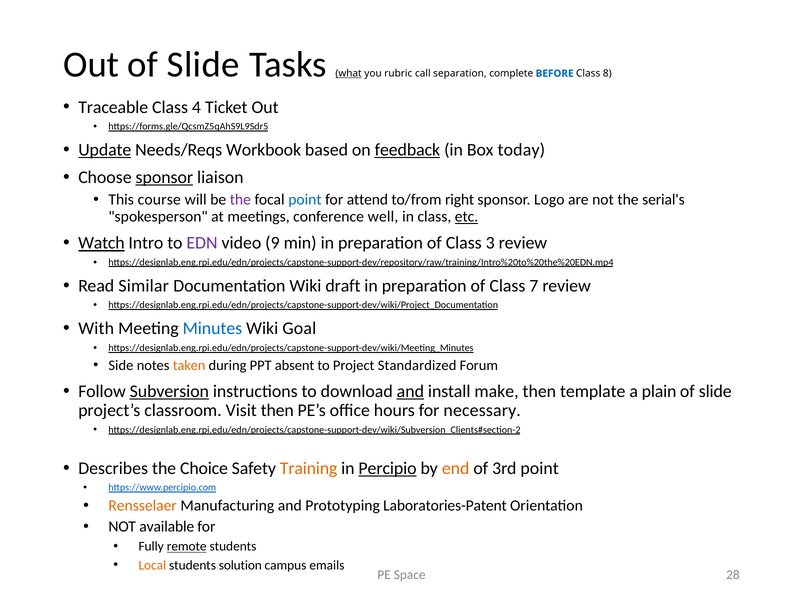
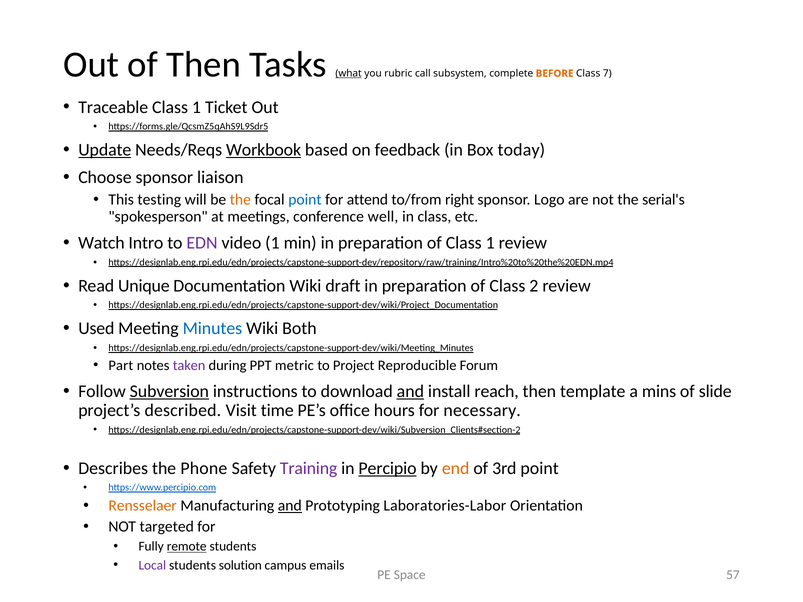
Out of Slide: Slide -> Then (204, 65)
separation: separation -> subsystem (460, 74)
BEFORE colour: blue -> orange (555, 74)
8: 8 -> 7 (607, 74)
4: 4 -> 1 (197, 107)
Workbook underline: none -> present (264, 150)
feedback underline: present -> none (407, 150)
sponsor underline: present -> none (164, 178)
course: course -> testing (159, 200)
the colour: purple -> orange (240, 200)
etc underline: present -> none (467, 217)
Watch underline: present -> none (101, 243)
video 9: 9 -> 1 (272, 243)
of Class 3: 3 -> 1 (490, 243)
Similar: Similar -> Unique (144, 286)
7: 7 -> 2 (534, 286)
With: With -> Used (96, 329)
Goal: Goal -> Both (299, 329)
Side: Side -> Part (121, 366)
taken colour: orange -> purple (189, 366)
absent: absent -> metric (294, 366)
Standardized: Standardized -> Reproducible (417, 366)
make: make -> reach (497, 391)
plain: plain -> mins (659, 391)
classroom: classroom -> described (183, 411)
Visit then: then -> time (277, 411)
Choice: Choice -> Phone (204, 468)
Training colour: orange -> purple (309, 468)
and underline: none -> present (290, 506)
Laboratories-Patent: Laboratories-Patent -> Laboratories-Labor (445, 506)
available: available -> targeted (167, 527)
Local colour: orange -> purple (152, 565)
28: 28 -> 57 (733, 575)
